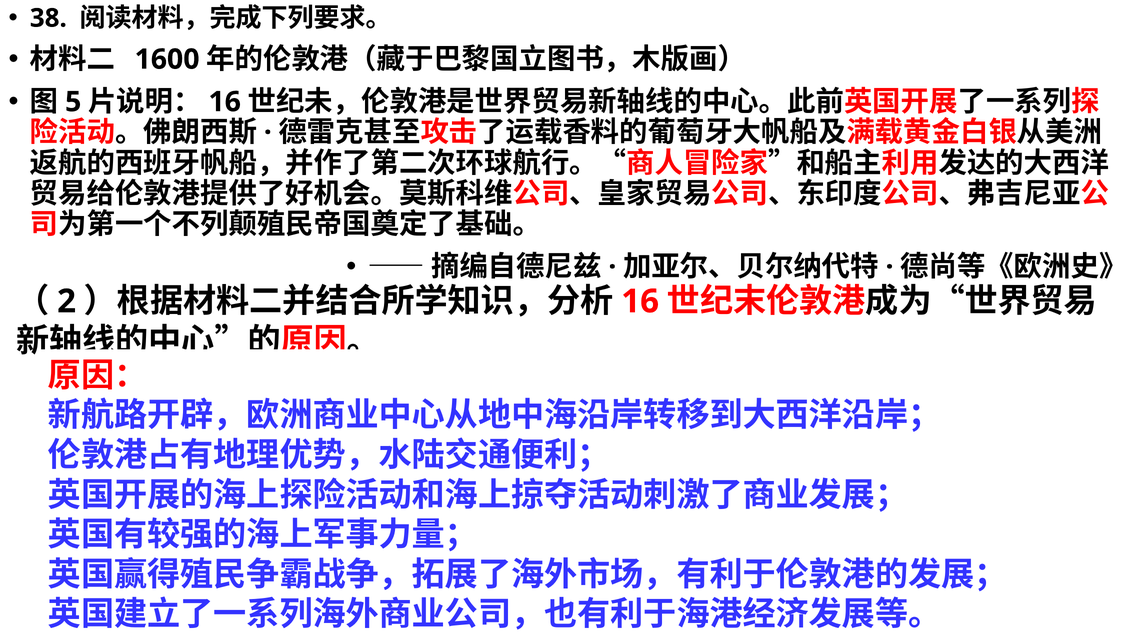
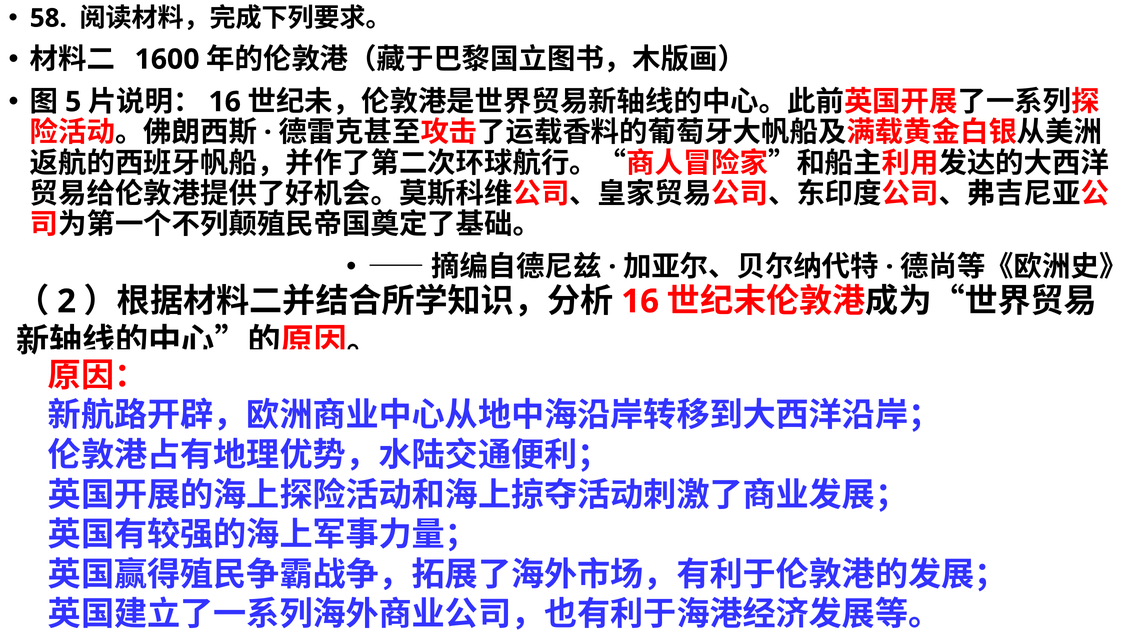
38: 38 -> 58 (48, 18)
